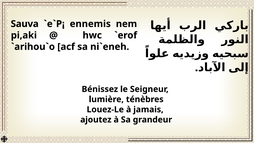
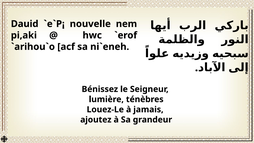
Sauva: Sauva -> Dauid (25, 24)
ennemis: ennemis -> nouvelle (90, 24)
